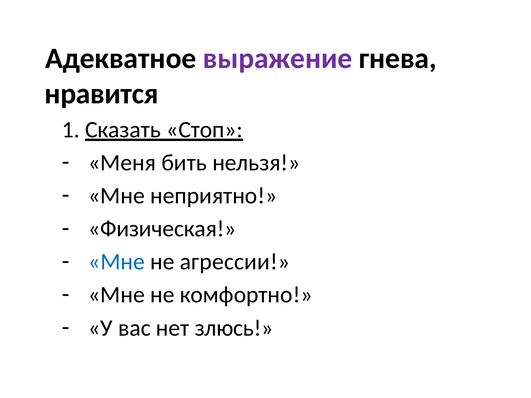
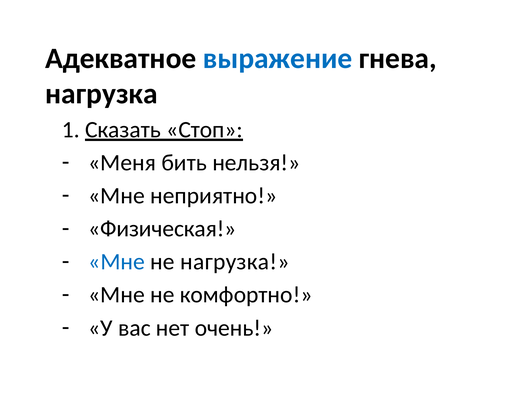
выражение colour: purple -> blue (278, 58)
нравится: нравится -> нагрузка (101, 94)
не агрессии: агрессии -> нагрузка (235, 262)
злюсь: злюсь -> очень (234, 328)
